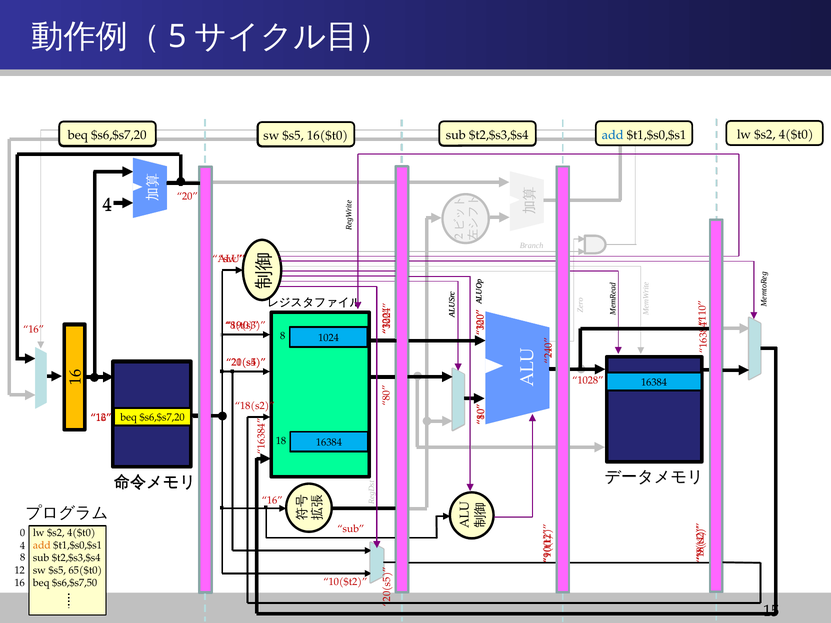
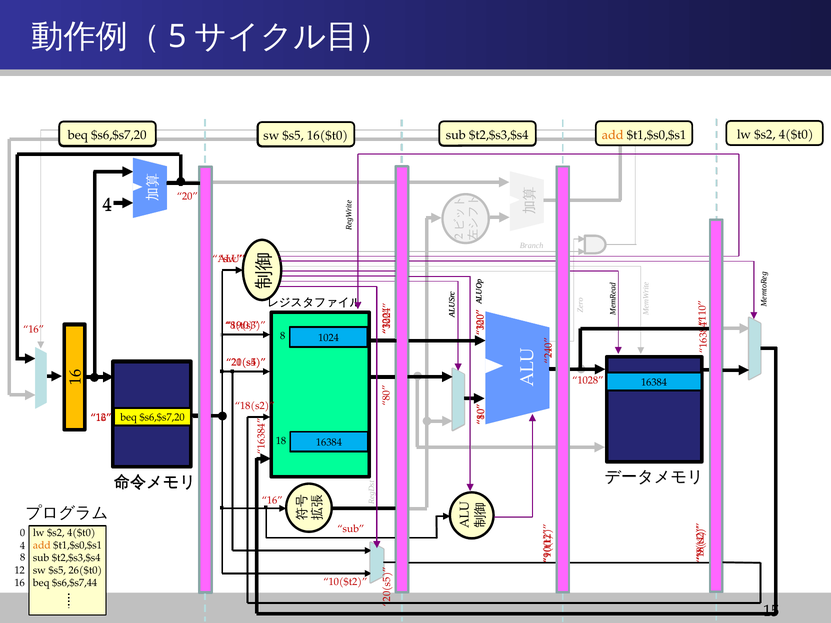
add colour: blue -> orange (613, 135)
65($t0: 65($t0 -> 26($t0 (85, 570)
$s6,$s7,50: $s6,$s7,50 -> $s6,$s7,44 (75, 583)
